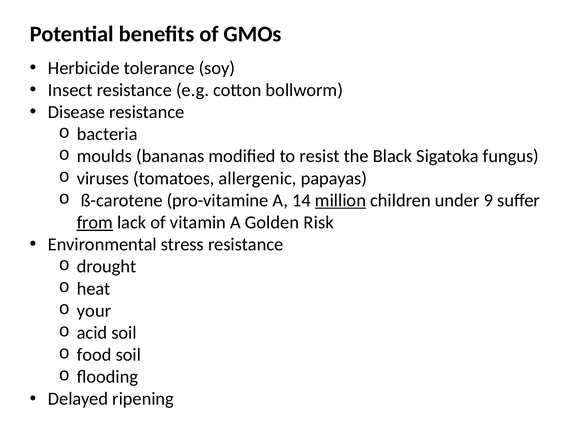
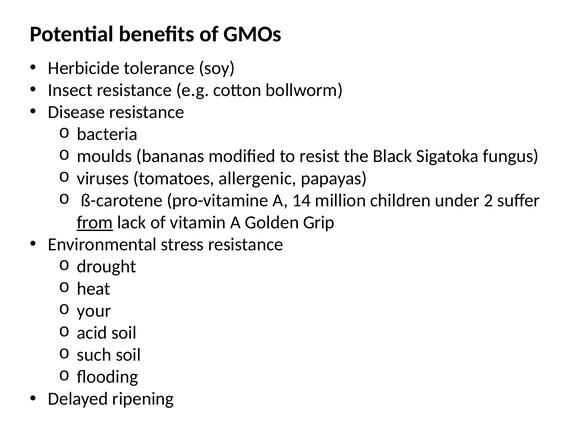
million underline: present -> none (341, 201)
9: 9 -> 2 (488, 201)
Risk: Risk -> Grip (319, 223)
food: food -> such (94, 355)
